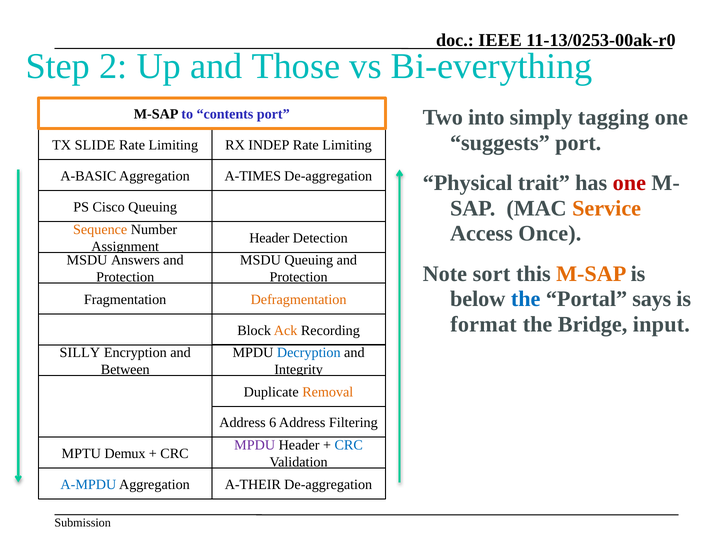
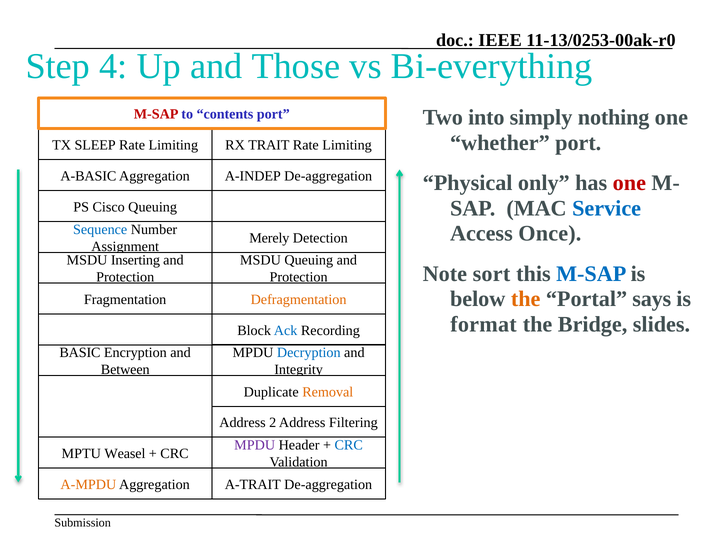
2: 2 -> 4 (113, 66)
tagging: tagging -> nothing (614, 118)
M-SAP colour: black -> red (156, 114)
suggests: suggests -> whether (500, 143)
SLIDE: SLIDE -> SLEEP (95, 145)
INDEP: INDEP -> TRAIT (269, 145)
A-TIMES: A-TIMES -> A-INDEP (253, 176)
trait: trait -> only (544, 183)
Service colour: orange -> blue (607, 208)
Sequence colour: orange -> blue (100, 229)
Header: Header -> Merely (269, 238)
Answers: Answers -> Inserting (135, 260)
M-SAP colour: orange -> blue (591, 274)
the colour: blue -> orange (526, 299)
input: input -> slides (661, 325)
Ack colour: orange -> blue (286, 330)
SILLY: SILLY -> BASIC (80, 353)
6: 6 -> 2 (273, 423)
Demux: Demux -> Weasel (125, 454)
A-MPDU colour: blue -> orange (88, 485)
A-THEIR: A-THEIR -> A-TRAIT (253, 485)
